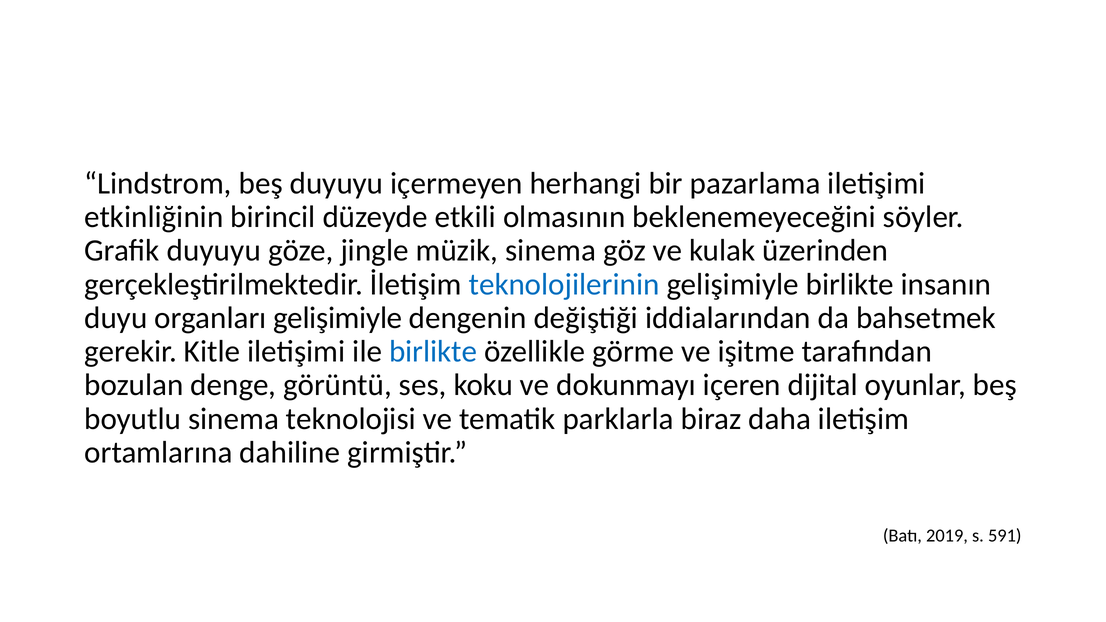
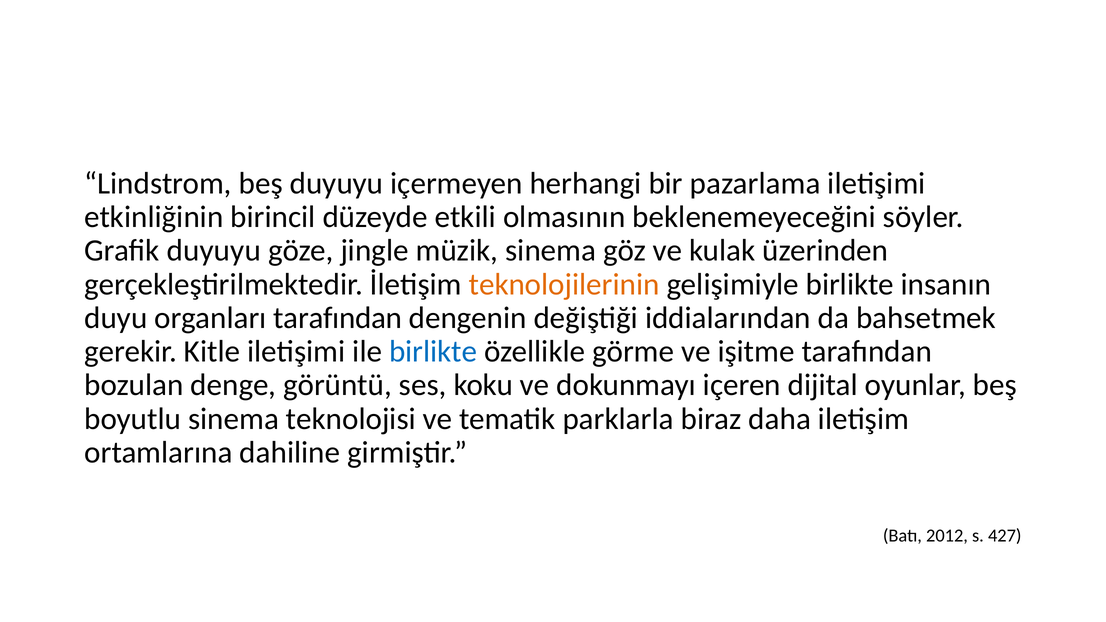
teknolojilerinin colour: blue -> orange (564, 284)
organları gelişimiyle: gelişimiyle -> tarafından (338, 318)
2019: 2019 -> 2012 (947, 536)
591: 591 -> 427 (1005, 536)
